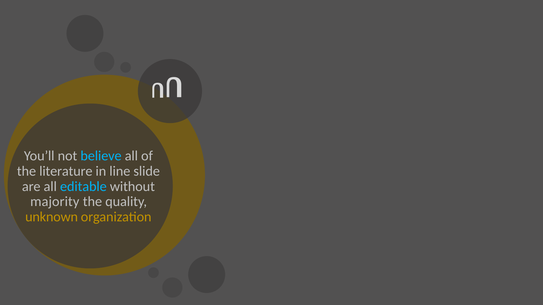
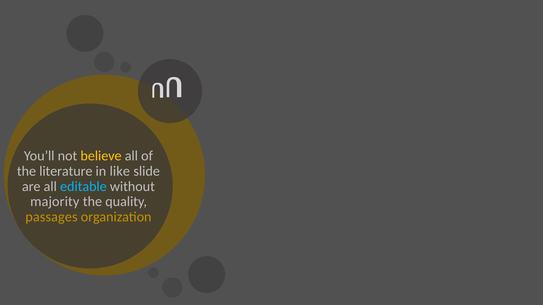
believe colour: light blue -> yellow (101, 156)
line: line -> like (120, 171)
unknown: unknown -> passages (51, 217)
